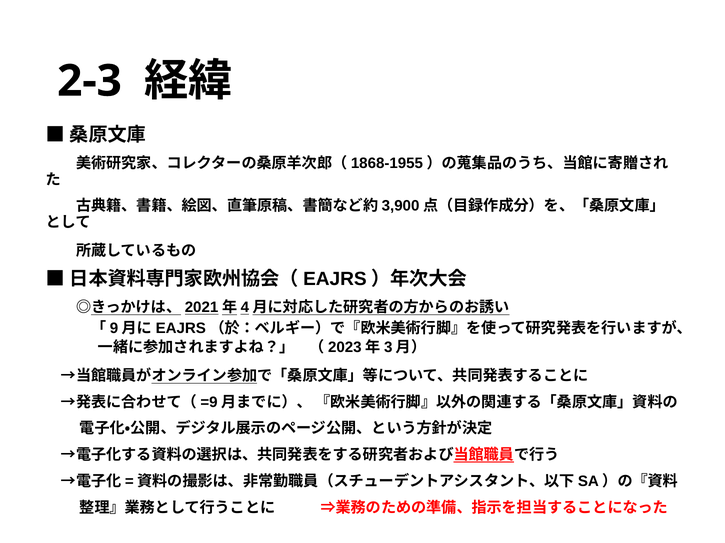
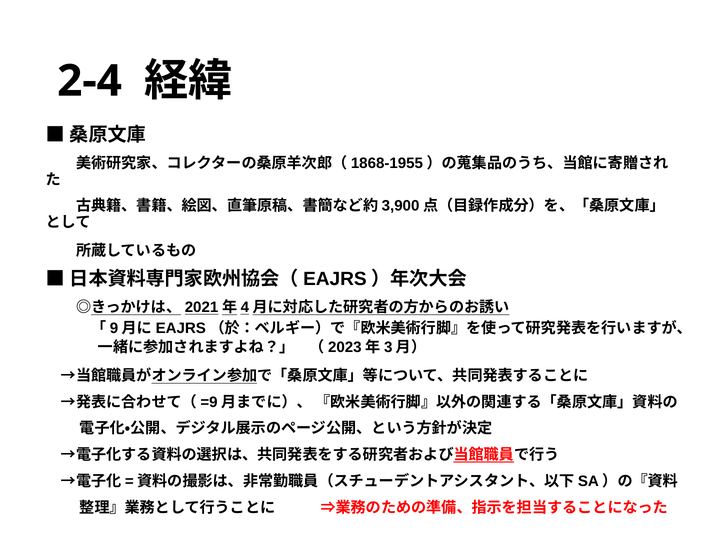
2-3: 2-3 -> 2-4 (89, 81)
